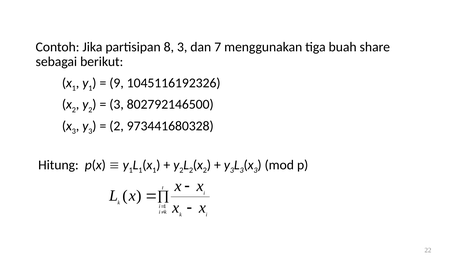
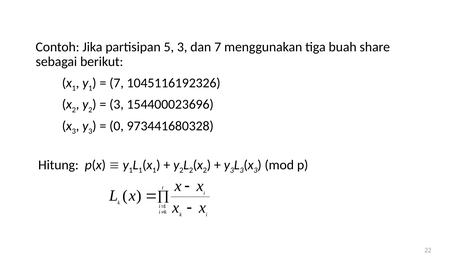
8: 8 -> 5 (169, 47)
9: 9 -> 7 (117, 83)
802792146500: 802792146500 -> 154400023696 (170, 105)
2: 2 -> 0 (117, 126)
